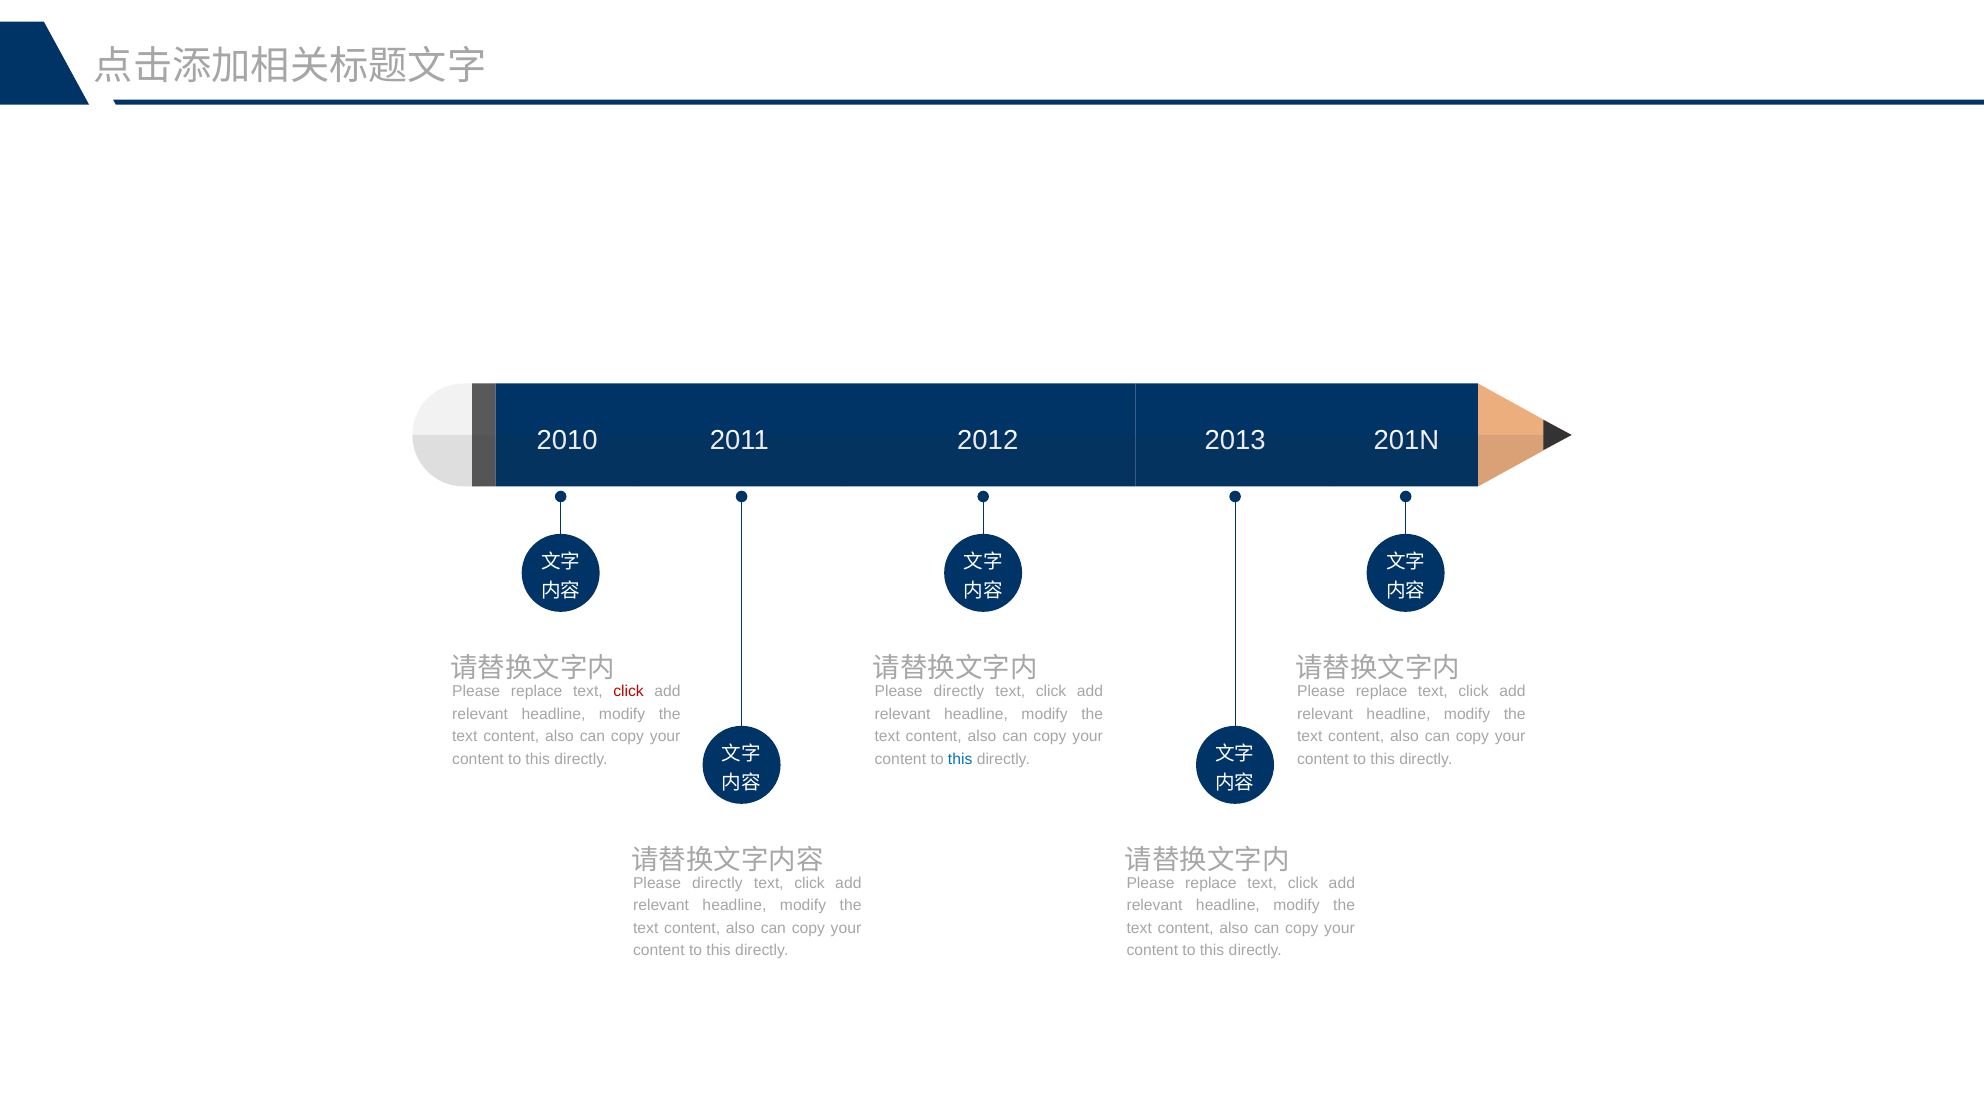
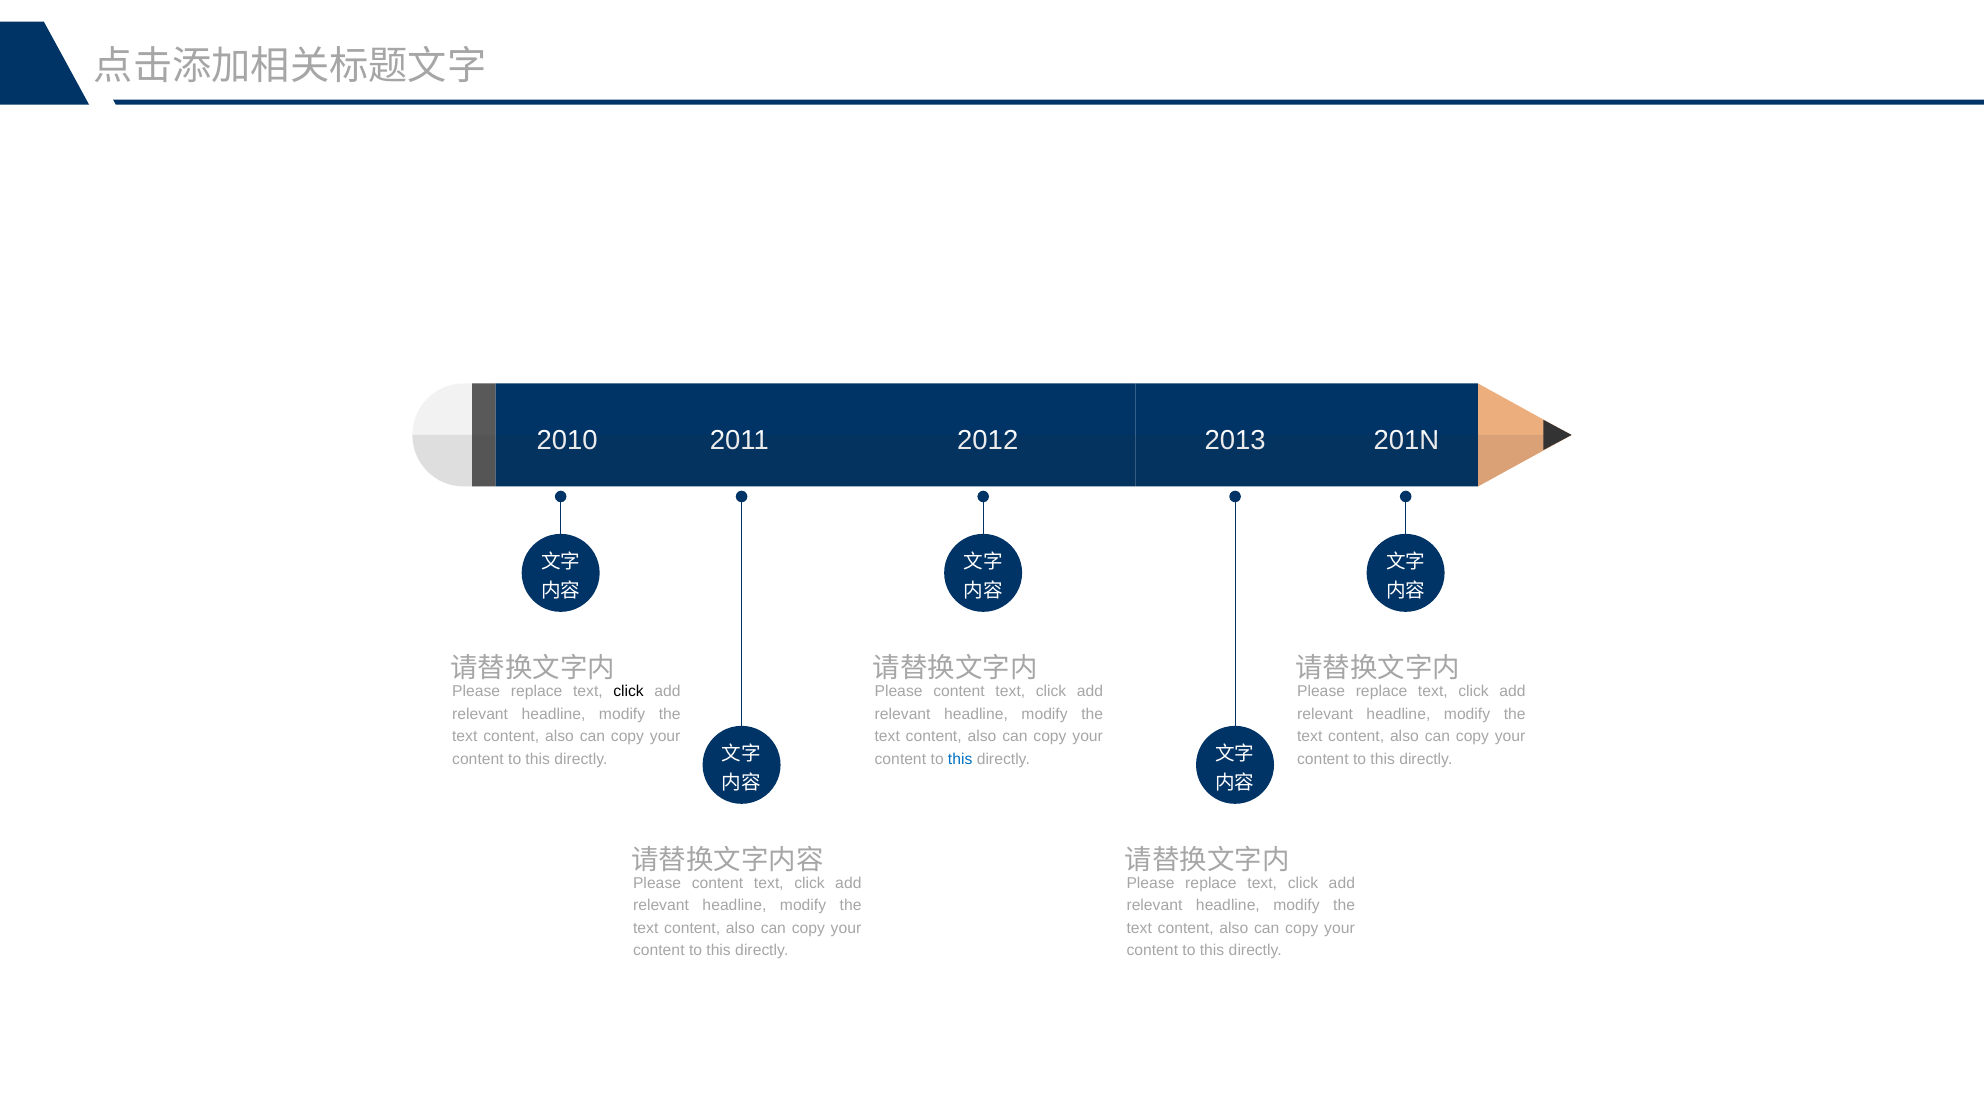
click colour: red -> black (629, 691)
directly: directly -> content (959, 691)
directly: directly -> content (717, 883)
